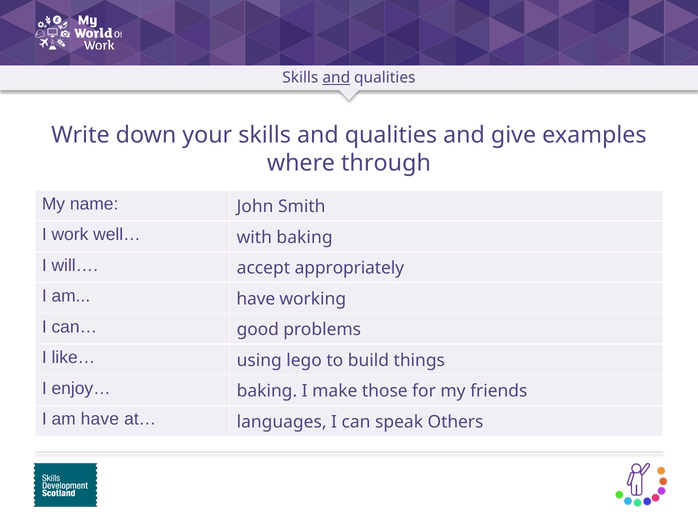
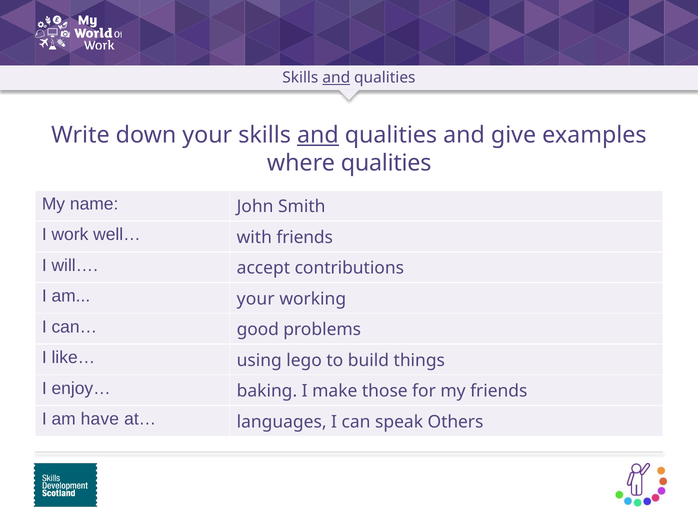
and underline: none -> present (318, 135)
where through: through -> qualities (386, 163)
with baking: baking -> friends (305, 238)
appropriately: appropriately -> contributions (349, 268)
have: have -> your (256, 299)
